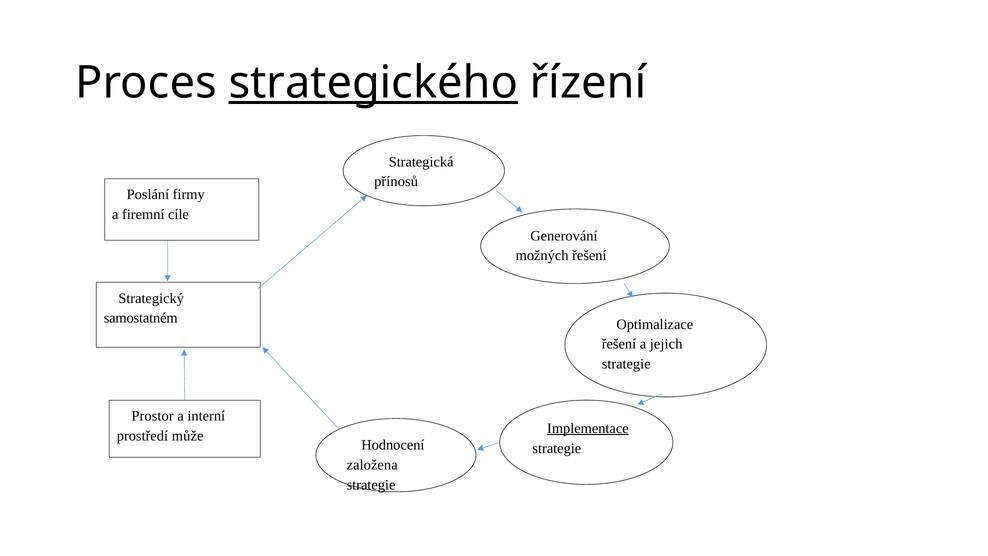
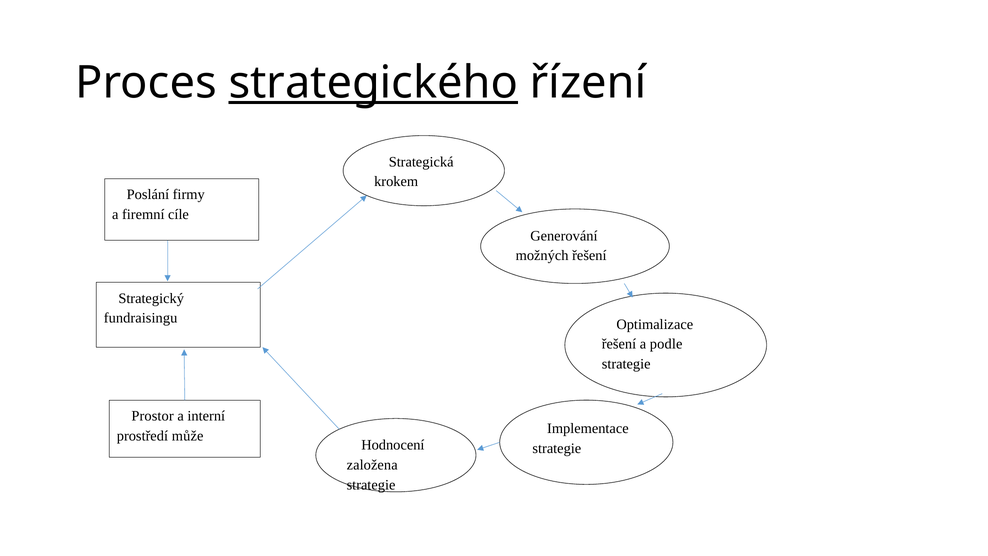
přínosů: přínosů -> krokem (396, 182)
samostatném: samostatném -> fundraisingu (141, 318)
jejich: jejich -> podle (666, 344)
Implementace underline: present -> none (588, 428)
